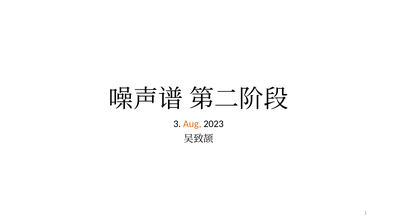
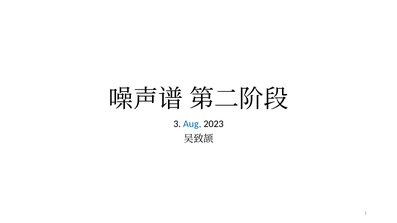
Aug colour: orange -> blue (192, 124)
